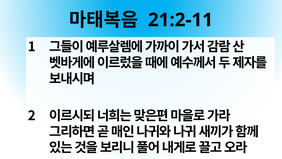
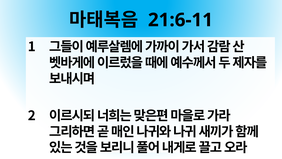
21:2-11: 21:2-11 -> 21:6-11 (180, 20)
